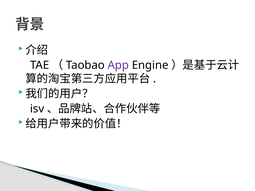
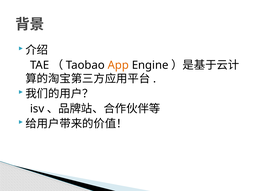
App colour: purple -> orange (118, 65)
